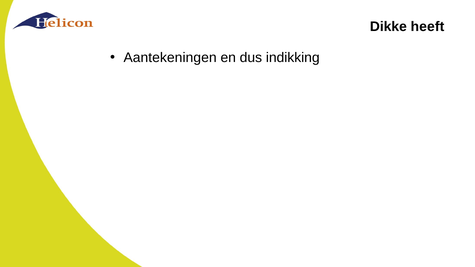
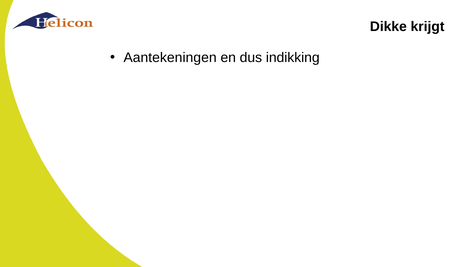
heeft: heeft -> krijgt (428, 27)
